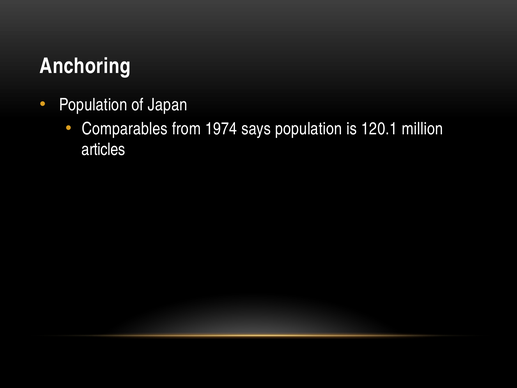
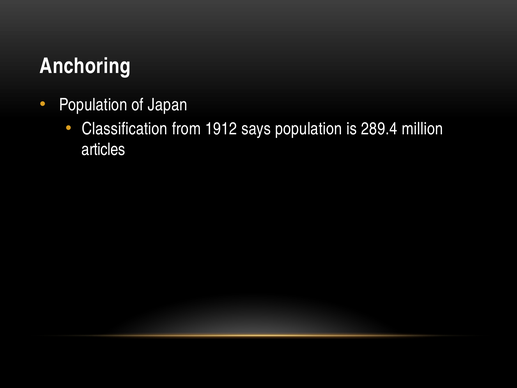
Comparables: Comparables -> Classification (125, 129)
1974: 1974 -> 1912 (221, 129)
120.1: 120.1 -> 289.4 (379, 129)
